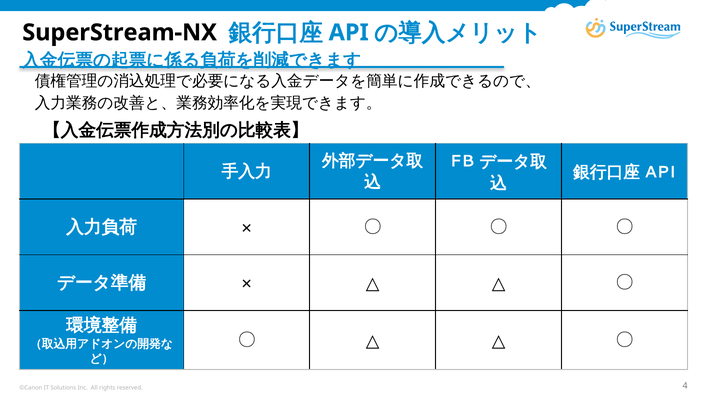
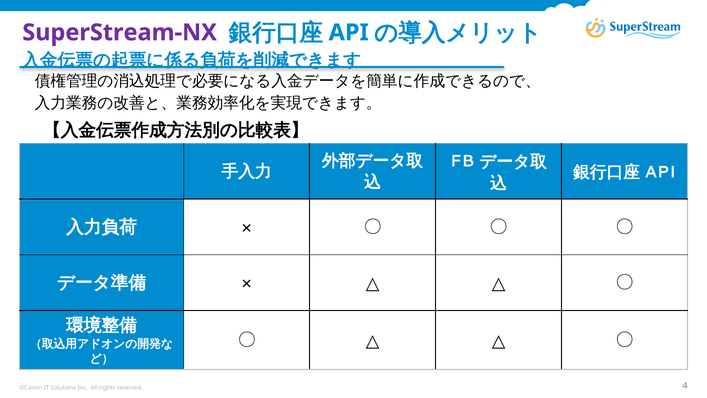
SuperStream-NX colour: black -> purple (120, 32)
